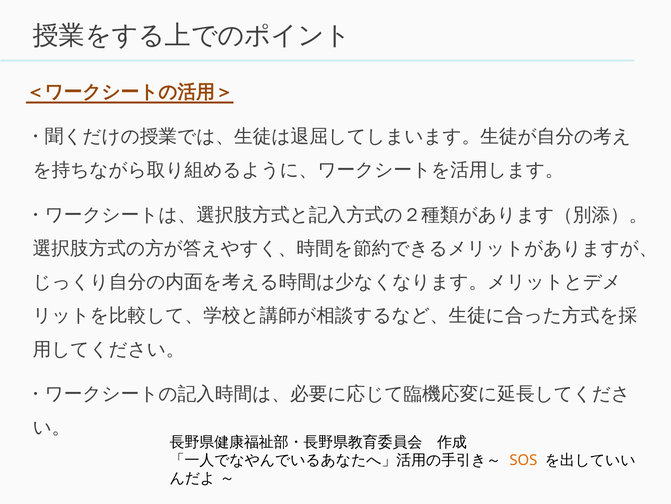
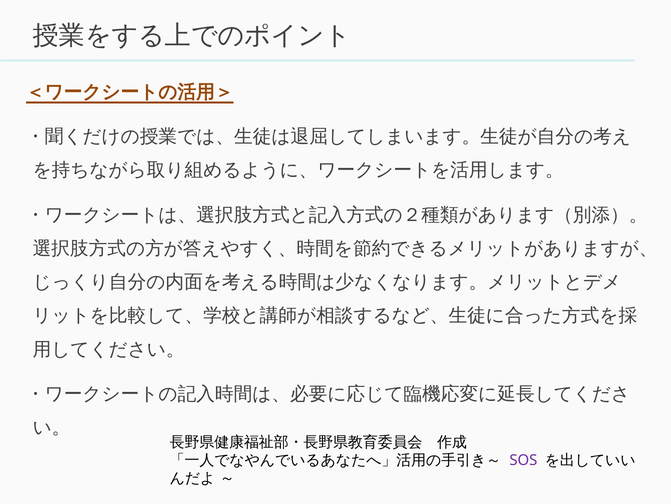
SOS colour: orange -> purple (523, 460)
